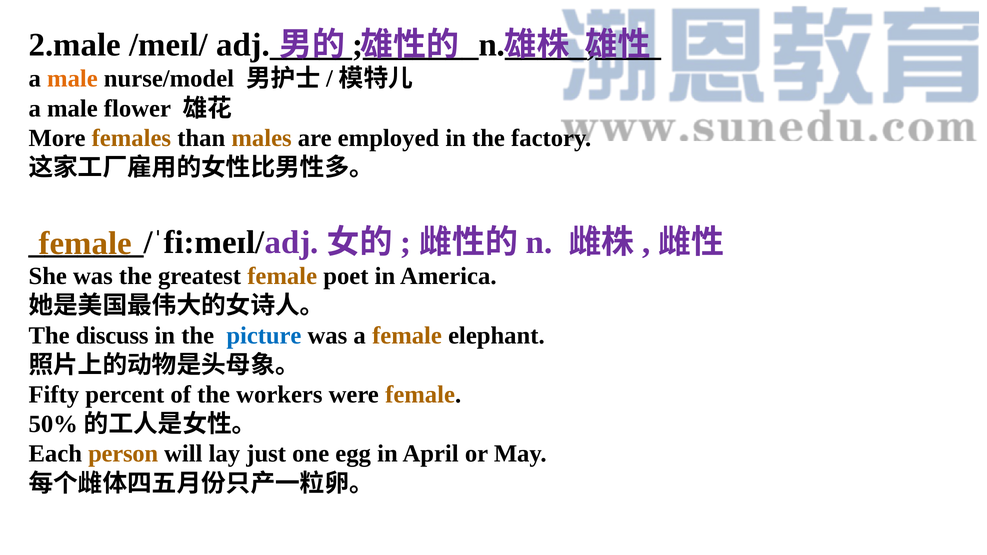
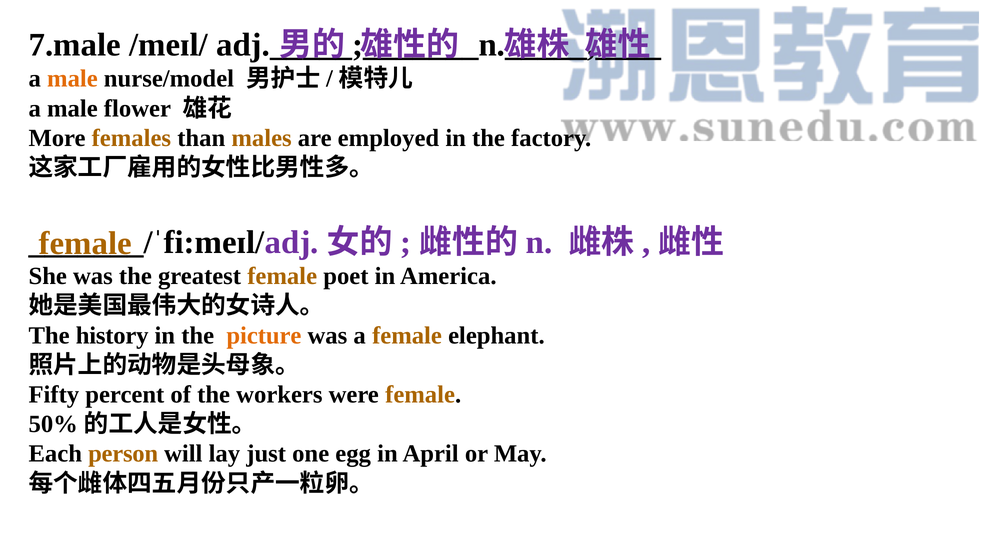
2.male: 2.male -> 7.male (75, 45)
discuss: discuss -> history (112, 336)
picture colour: blue -> orange (264, 336)
